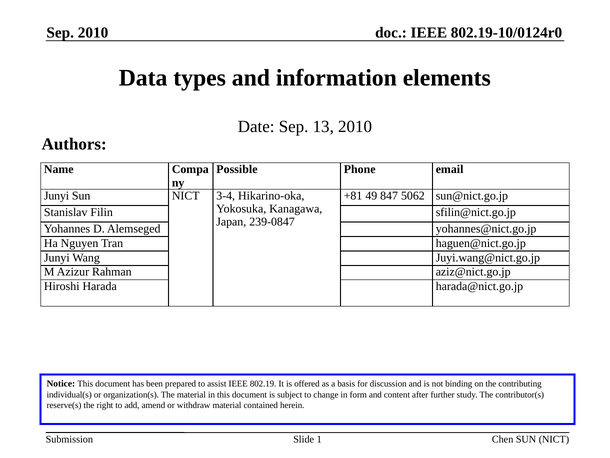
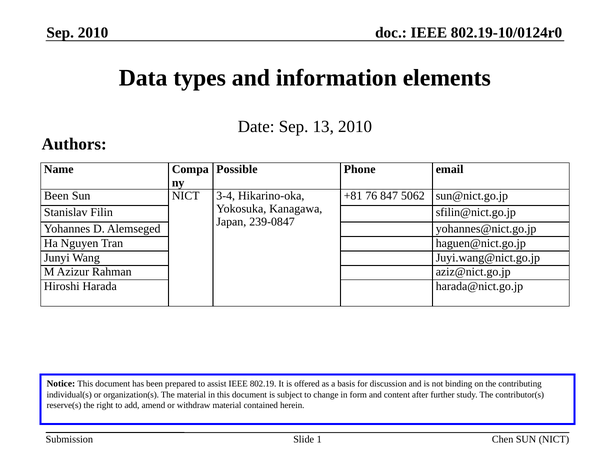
Junyi: Junyi -> Been (56, 196)
49: 49 -> 76 (371, 196)
